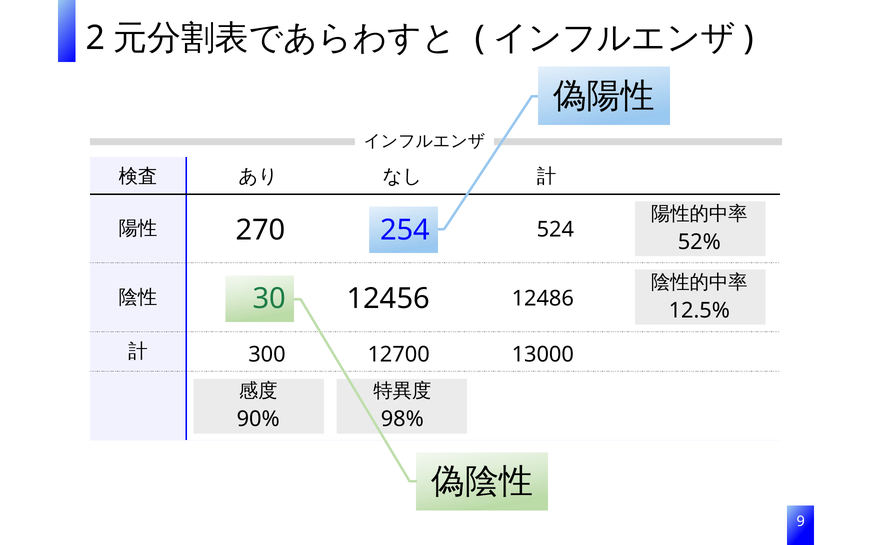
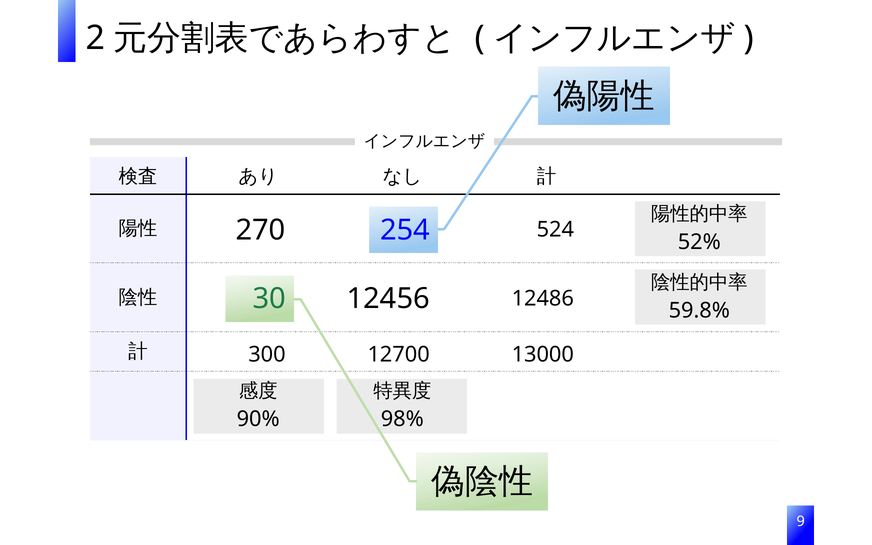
12.5%: 12.5% -> 59.8% (699, 311)
